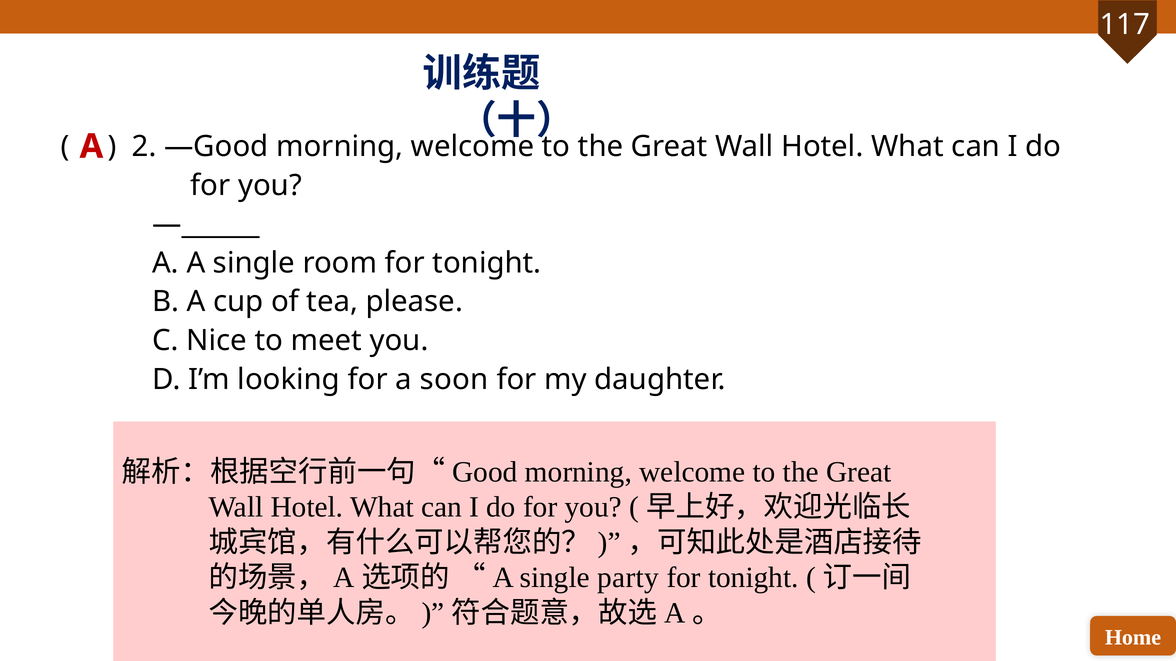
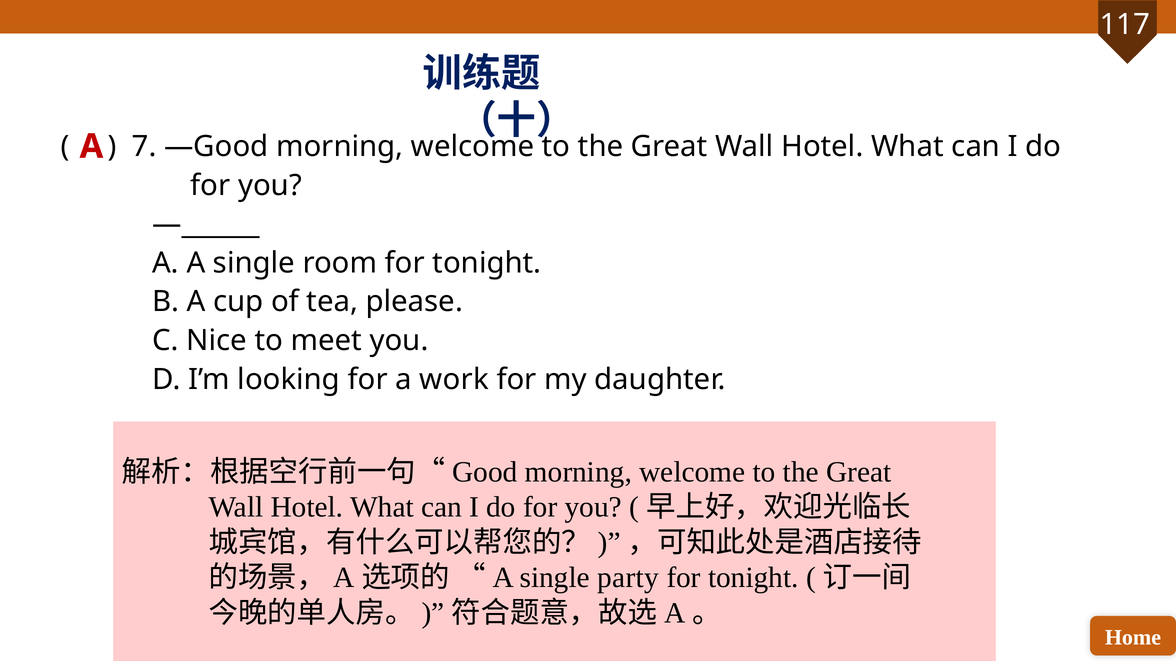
2: 2 -> 7 (144, 147)
soon: soon -> work (454, 380)
